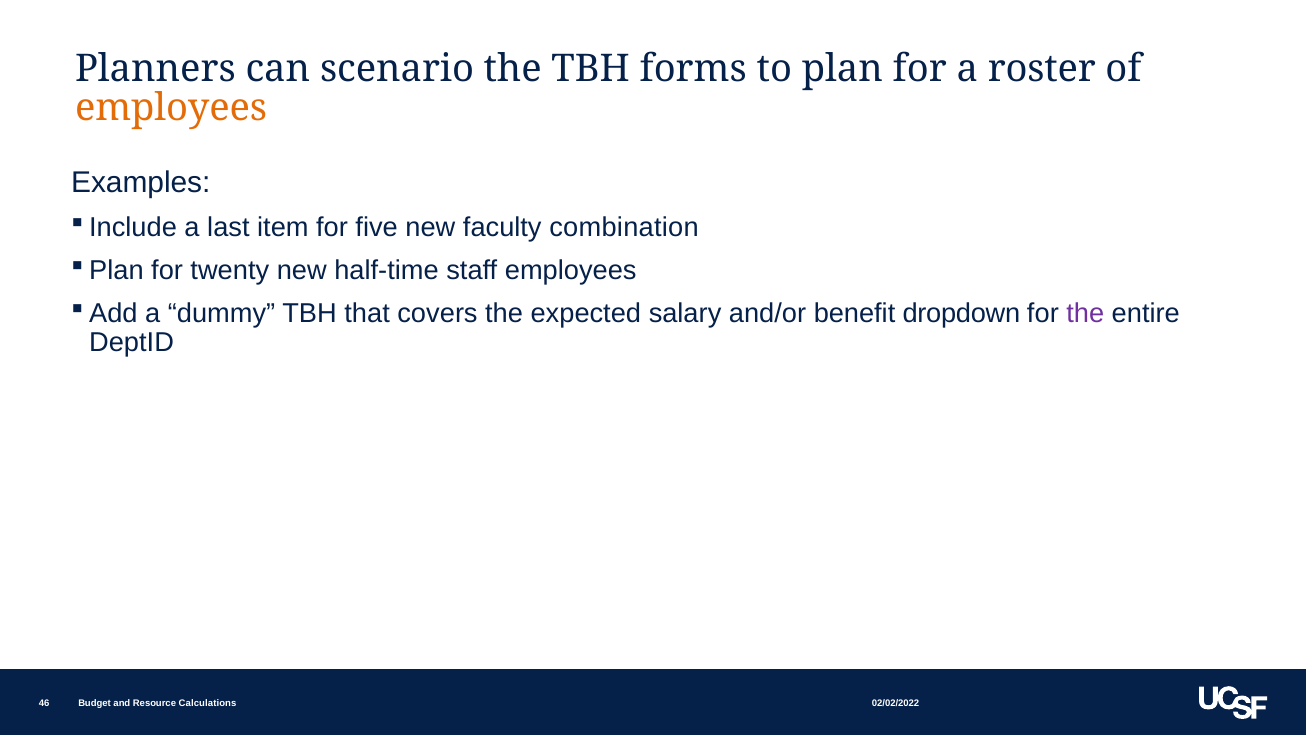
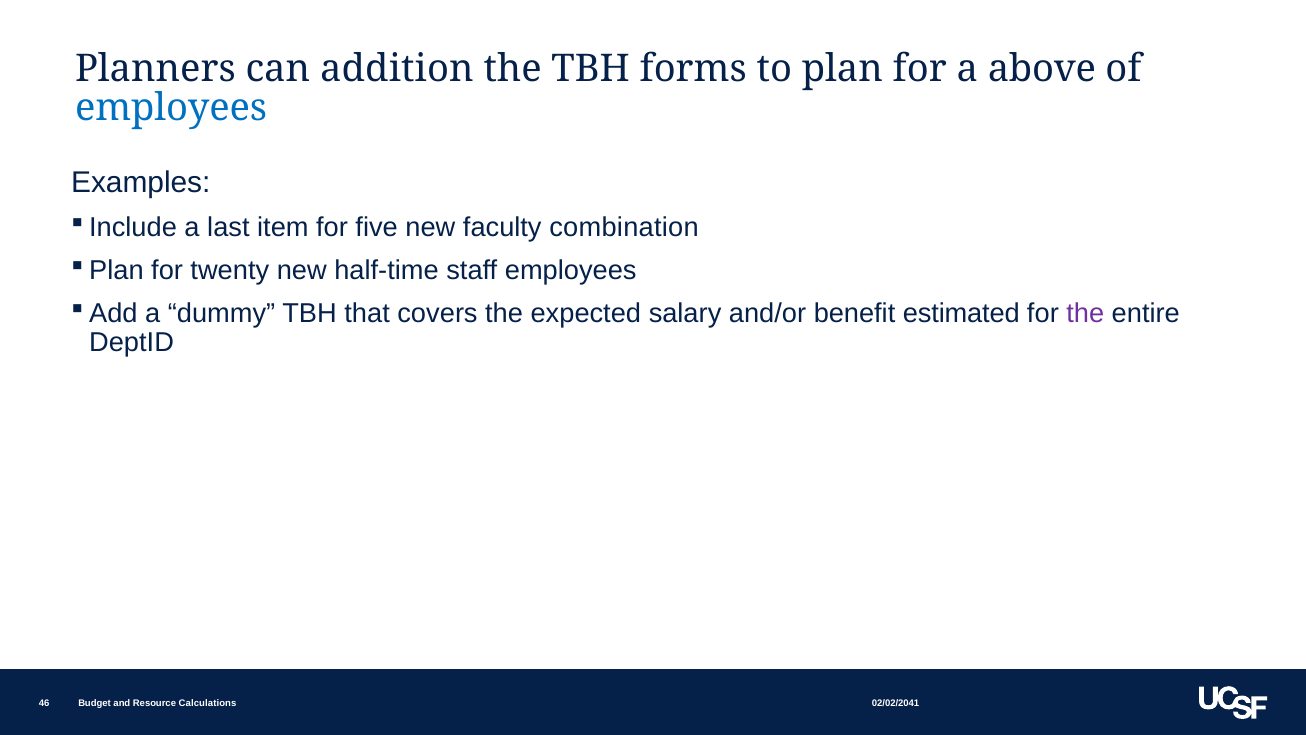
scenario: scenario -> addition (397, 69)
roster: roster -> above (1042, 69)
employees colour: orange -> blue (171, 108)
dropdown: dropdown -> estimated (961, 313)
02/02/2022: 02/02/2022 -> 02/02/2041 (896, 703)
